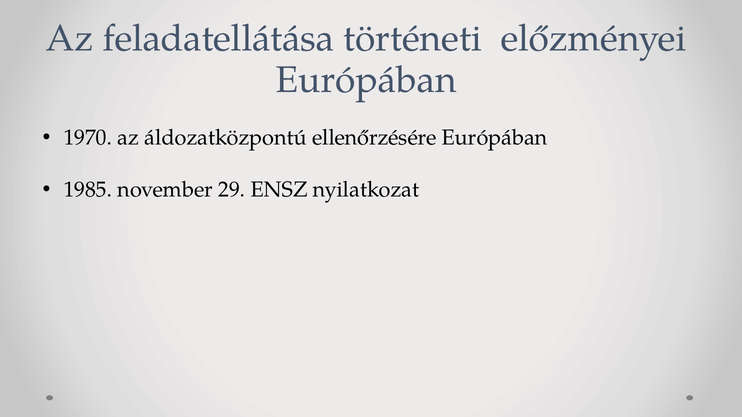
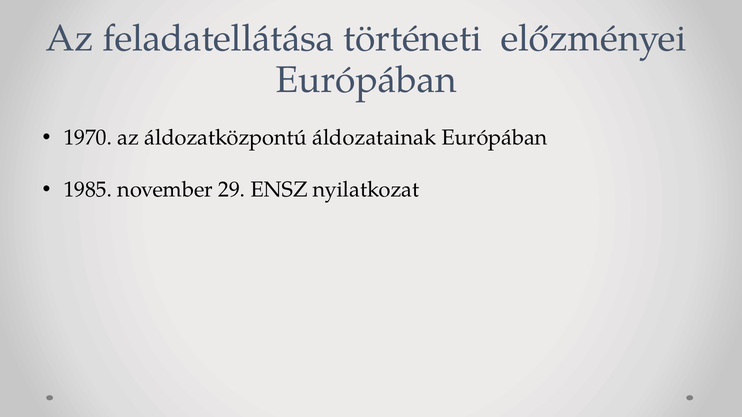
ellenőrzésére: ellenőrzésére -> áldozatainak (374, 138)
